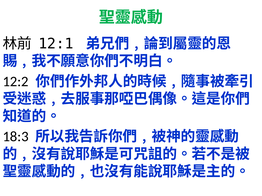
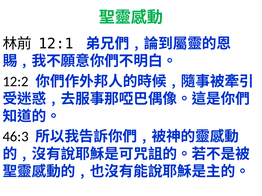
18:3: 18:3 -> 46:3 (16, 137)
